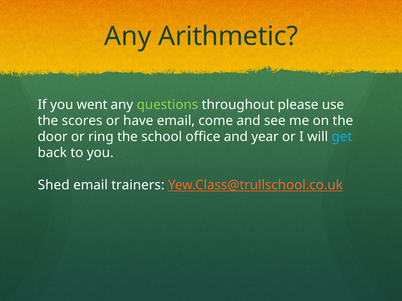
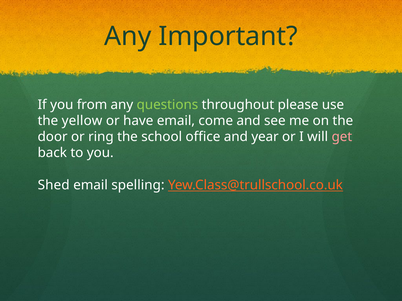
Arithmetic: Arithmetic -> Important (228, 37)
went: went -> from (92, 105)
scores: scores -> yellow (82, 121)
get colour: light blue -> pink (342, 137)
trainers: trainers -> spelling (138, 185)
